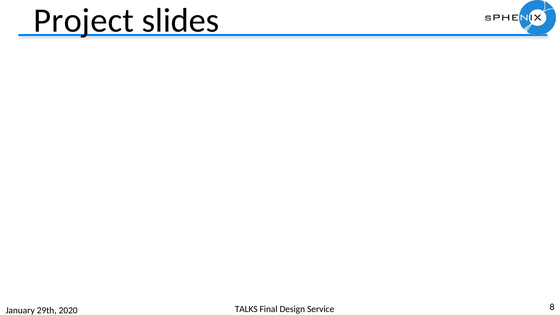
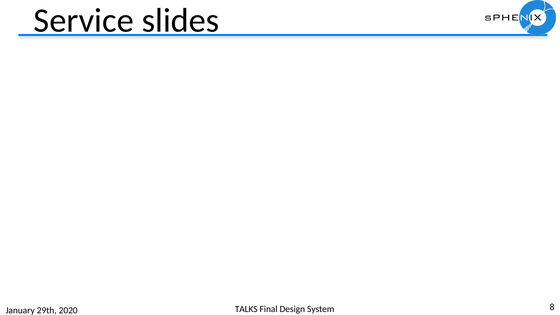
Project: Project -> Service (84, 21)
Service: Service -> System (321, 309)
